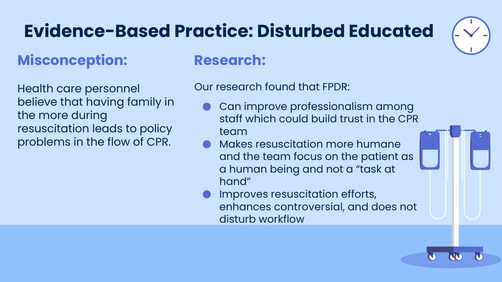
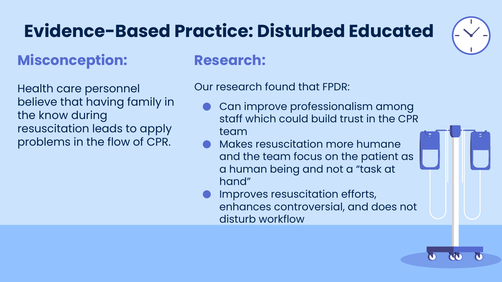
the more: more -> know (53, 116)
policy: policy -> apply (156, 129)
